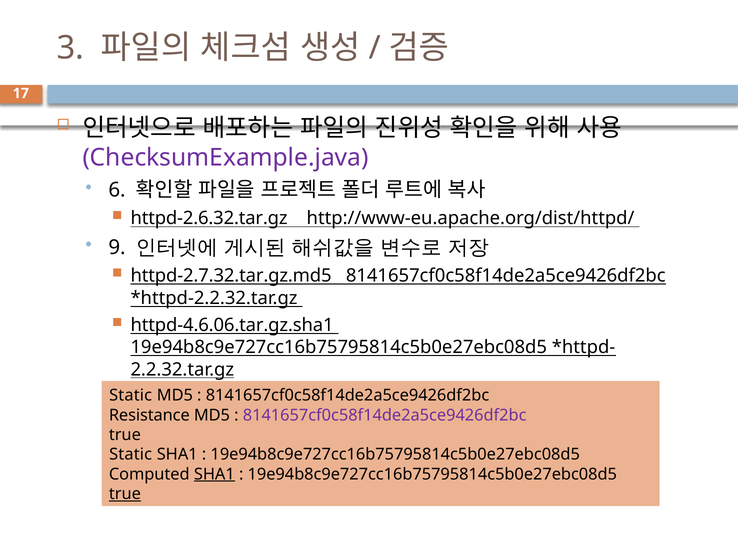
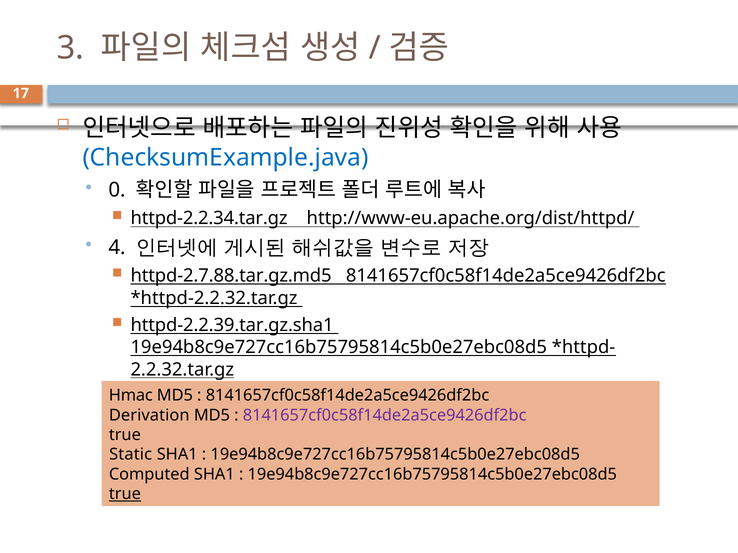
ChecksumExample.java colour: purple -> blue (226, 158)
6: 6 -> 0 (117, 190)
httpd-2.6.32.tar.gz: httpd-2.6.32.tar.gz -> httpd-2.2.34.tar.gz (209, 219)
9: 9 -> 4 (117, 248)
httpd-2.7.32.tar.gz.md5: httpd-2.7.32.tar.gz.md5 -> httpd-2.7.88.tar.gz.md5 (231, 276)
httpd-4.6.06.tar.gz.sha1: httpd-4.6.06.tar.gz.sha1 -> httpd-2.2.39.tar.gz.sha1 (232, 325)
Static: Static -> Hmac (131, 396)
Resistance: Resistance -> Derivation (149, 416)
SHA1 underline: present -> none (214, 475)
